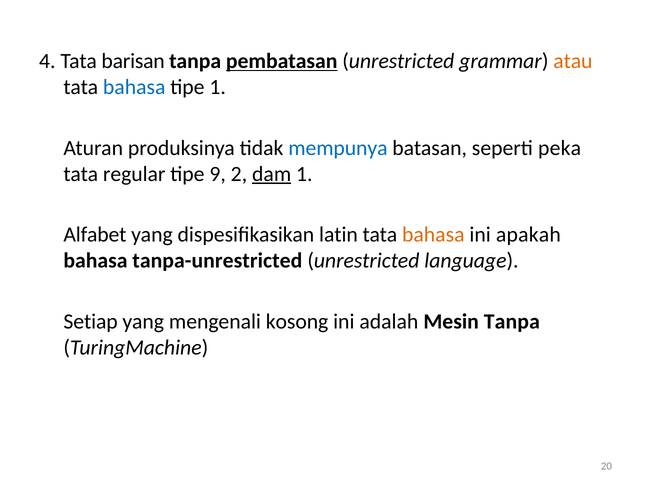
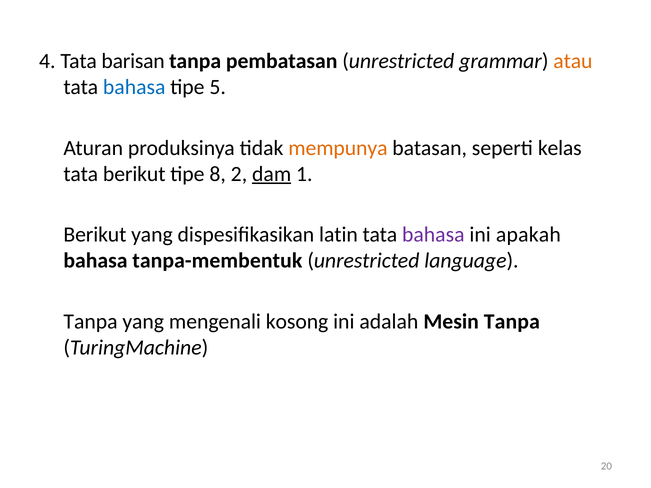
pembatasan underline: present -> none (282, 61)
tipe 1: 1 -> 5 (218, 87)
mempunya colour: blue -> orange (338, 148)
peka: peka -> kelas (560, 148)
tata regular: regular -> berikut (134, 174)
9: 9 -> 8 (218, 174)
Alfabet: Alfabet -> Berikut (95, 235)
bahasa colour: orange -> purple (433, 235)
tanpa-unrestricted: tanpa-unrestricted -> tanpa-membentuk (217, 261)
Setiap: Setiap -> Tanpa (91, 322)
